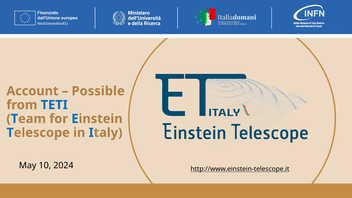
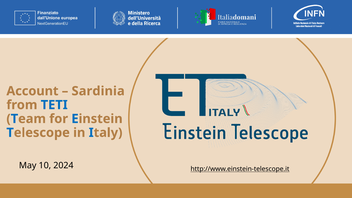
Possible: Possible -> Sardinia (98, 91)
